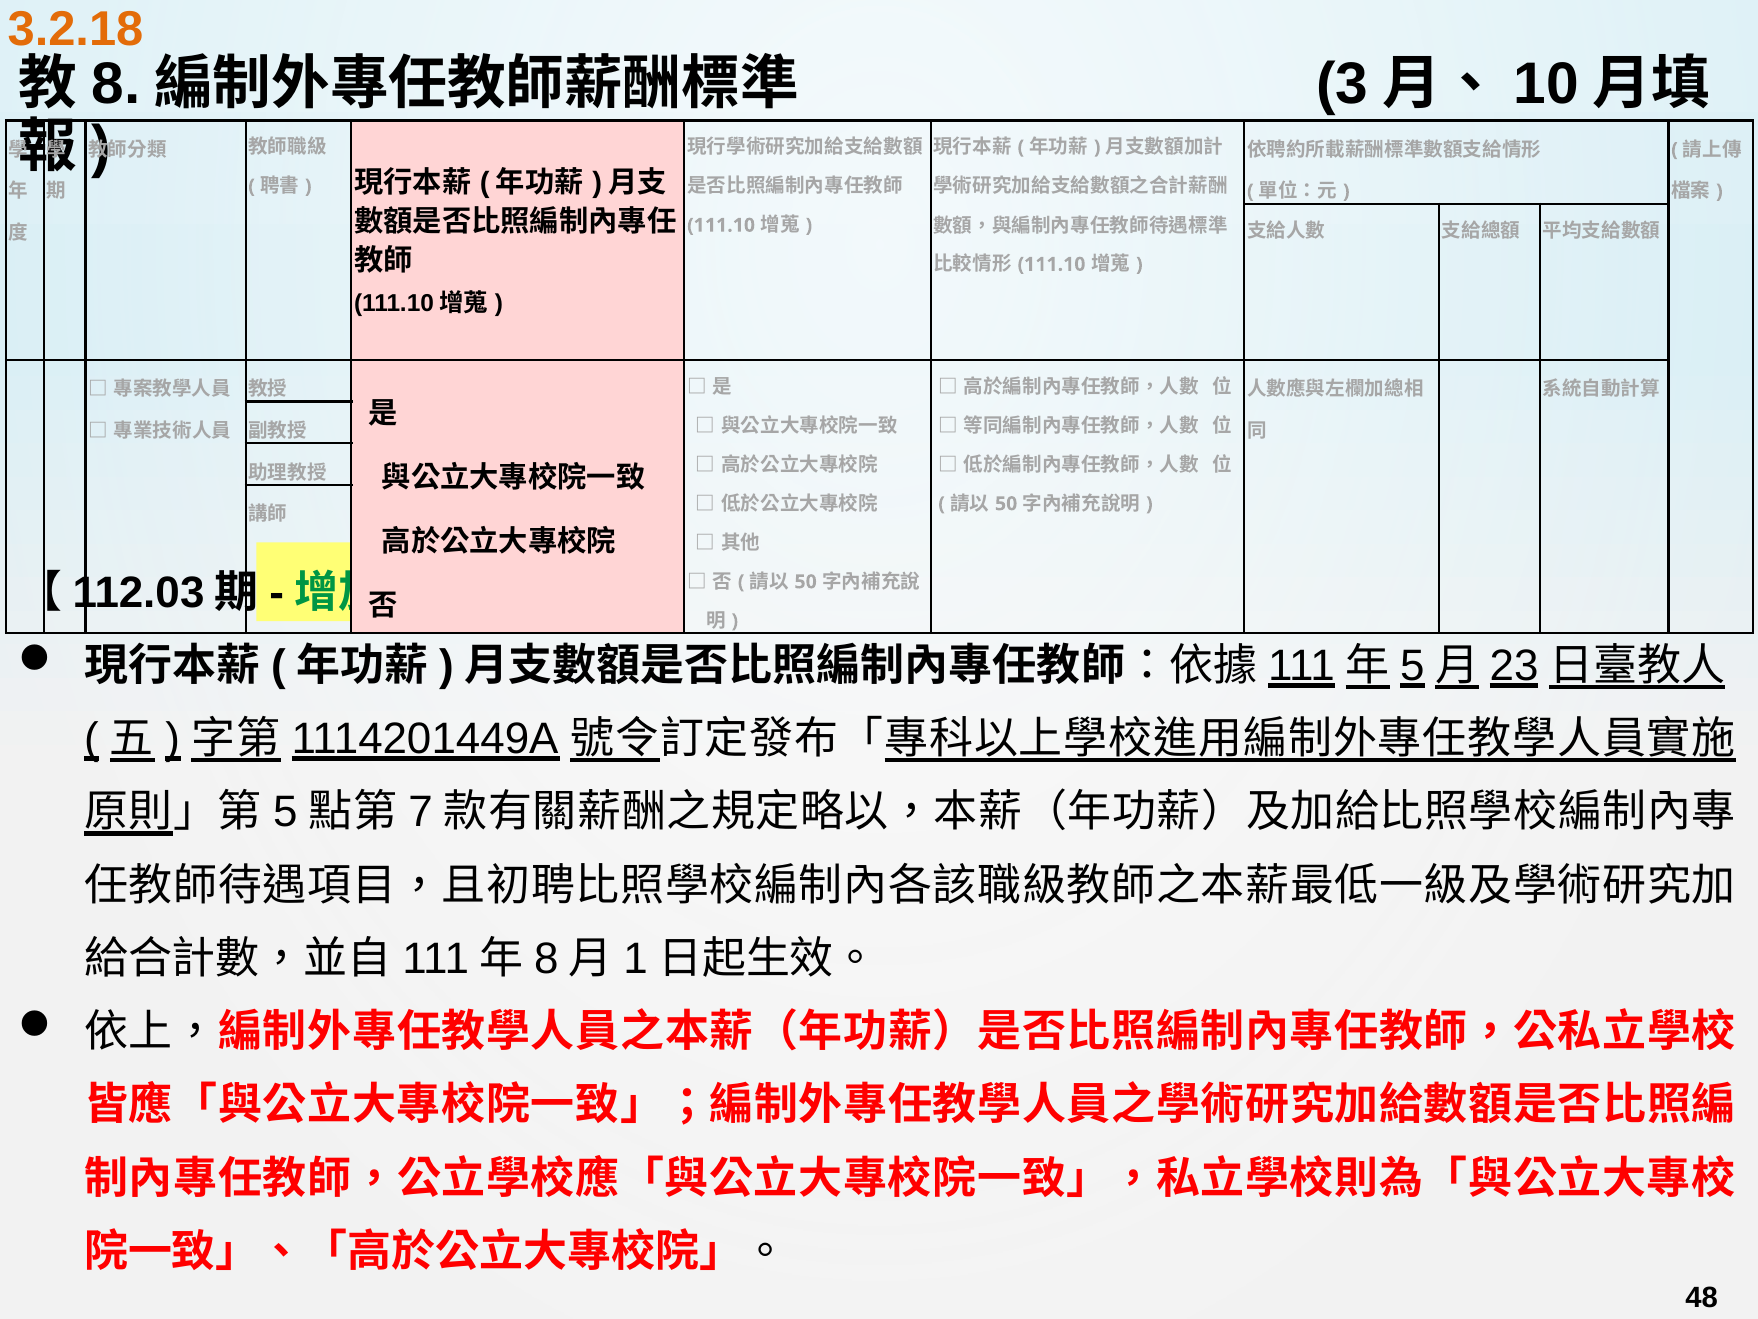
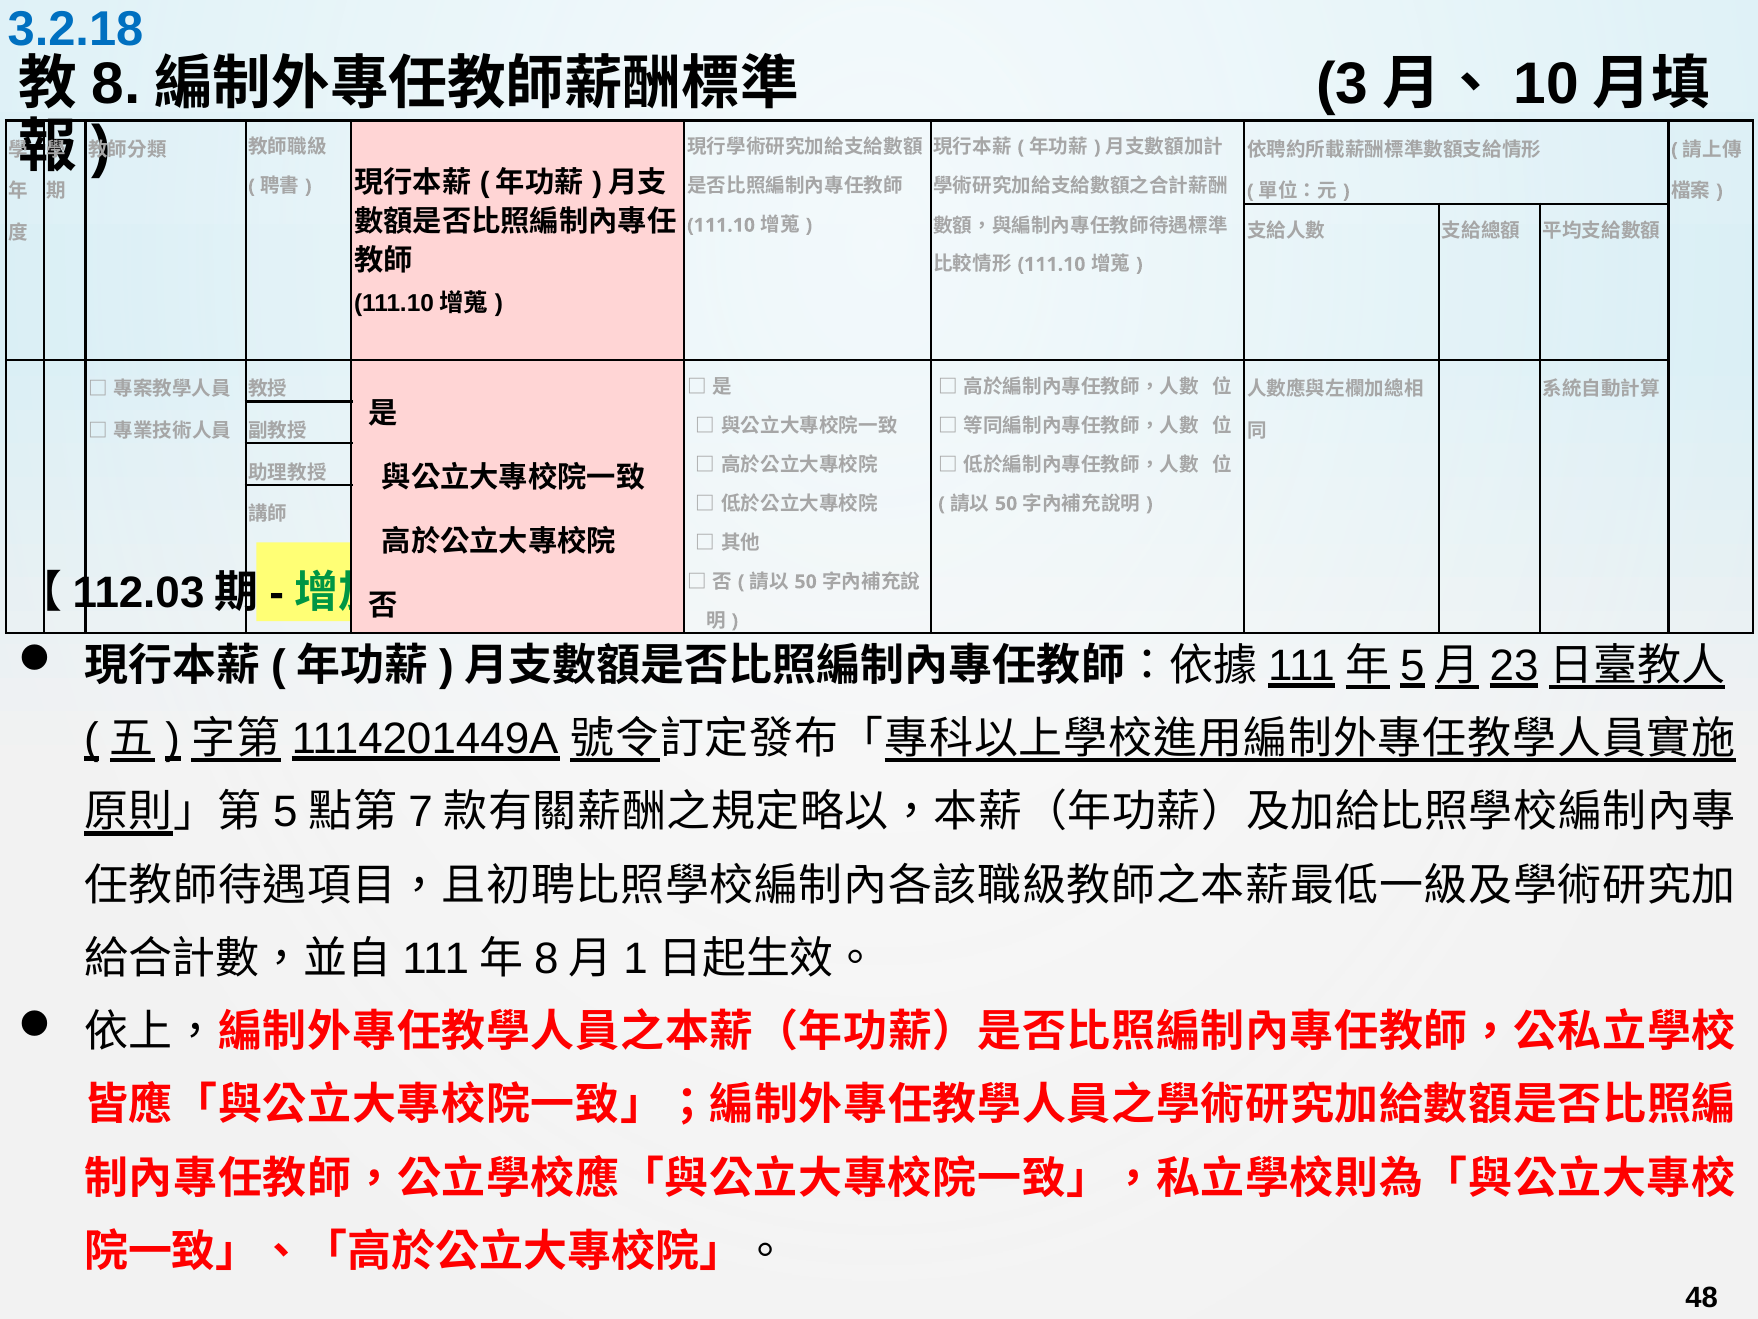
3.2.18 colour: orange -> blue (75, 30)
